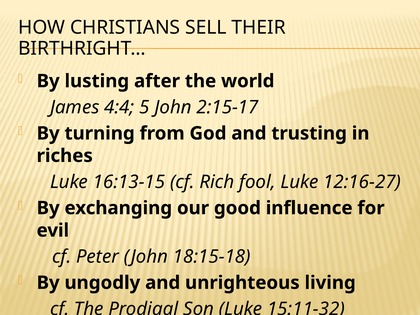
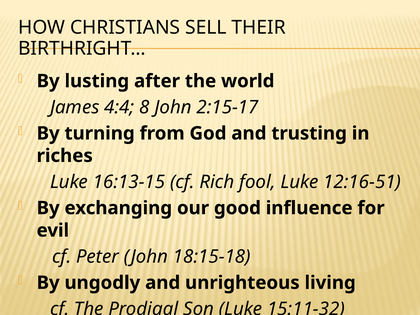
5: 5 -> 8 (144, 107)
12:16-27: 12:16-27 -> 12:16-51 (362, 182)
